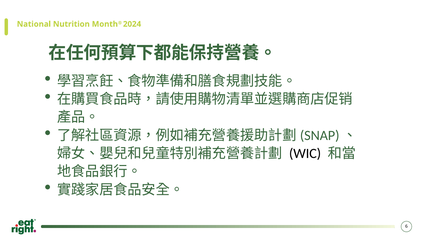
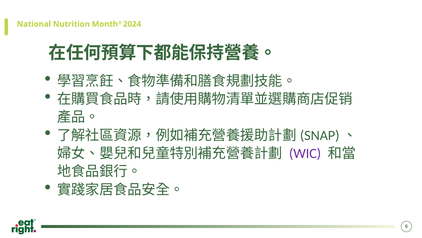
WIC colour: black -> purple (305, 153)
